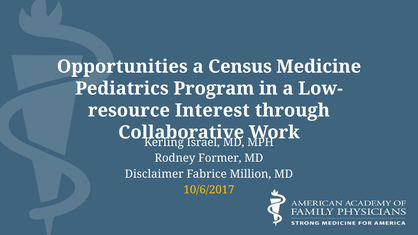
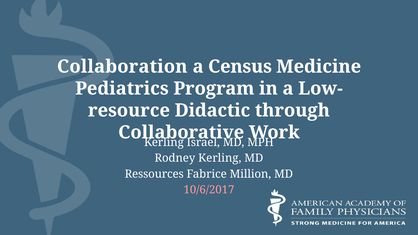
Opportunities: Opportunities -> Collaboration (122, 67)
Interest: Interest -> Didactic (212, 111)
Rodney Former: Former -> Kerling (220, 158)
Disclaimer: Disclaimer -> Ressources (154, 174)
10/6/2017 colour: yellow -> pink (209, 190)
